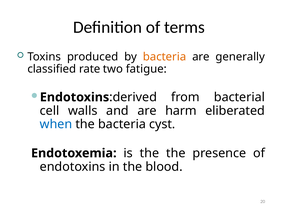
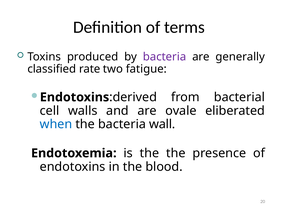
bacteria colour: orange -> purple (165, 57)
harm: harm -> ovale (181, 111)
cyst: cyst -> wall (162, 125)
